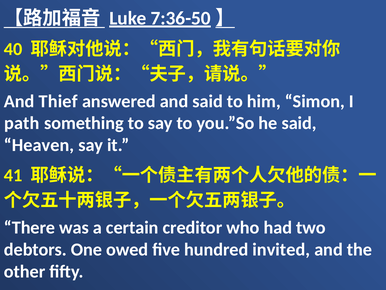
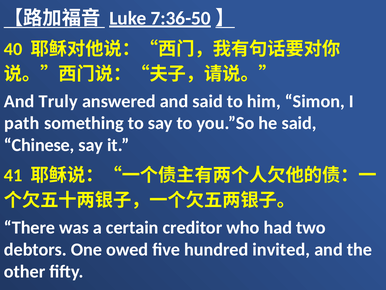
Thief: Thief -> Truly (58, 101)
Heaven: Heaven -> Chinese (39, 145)
